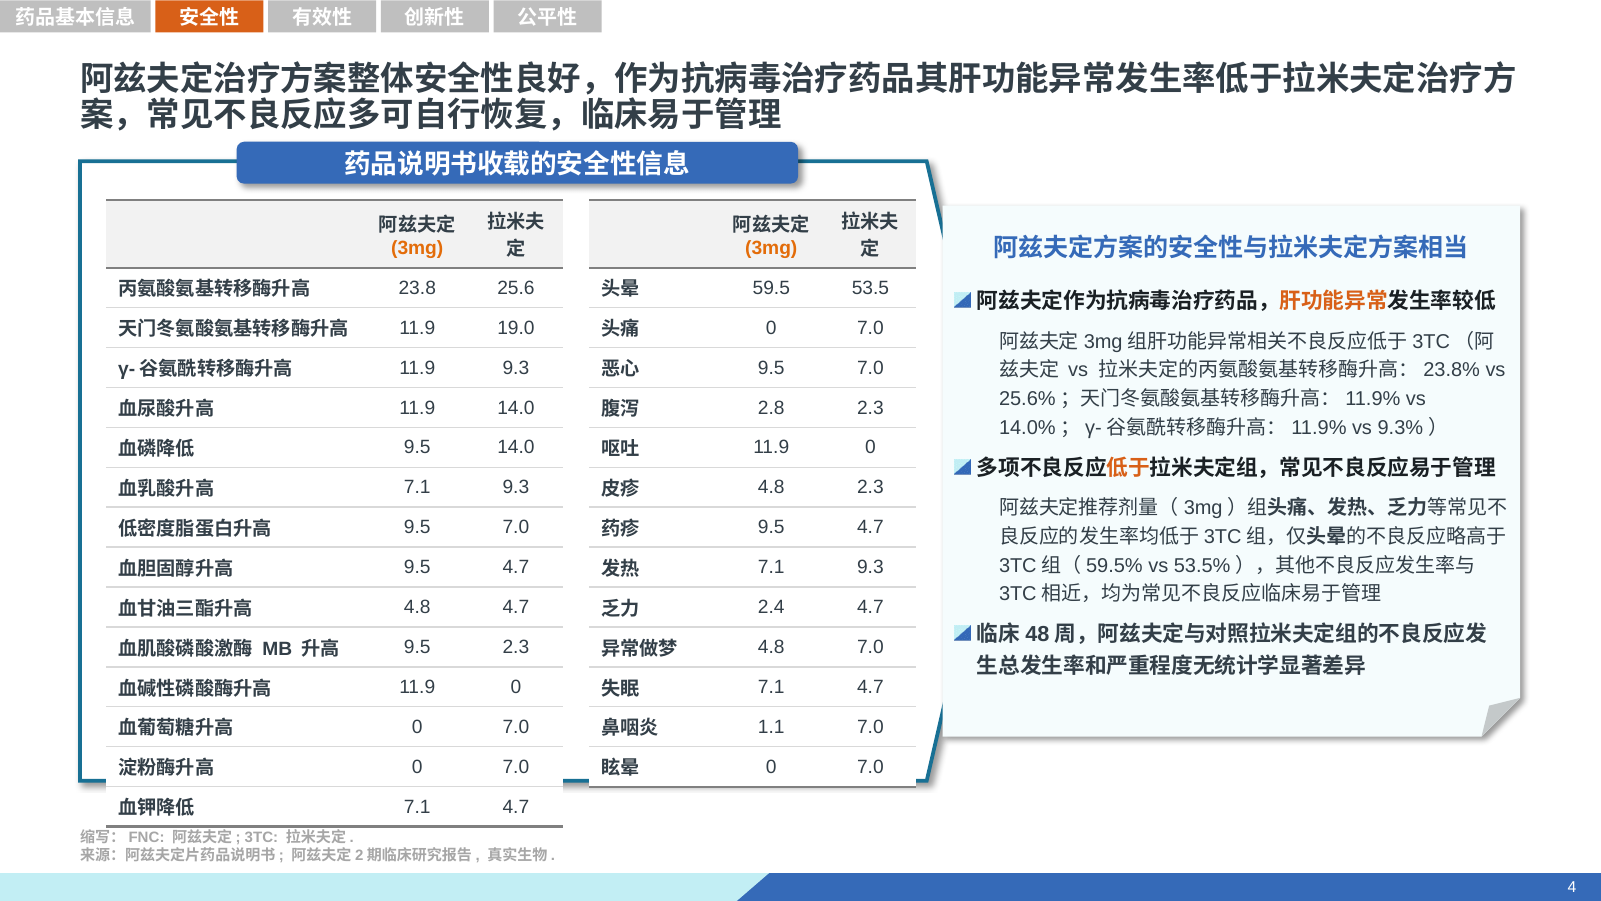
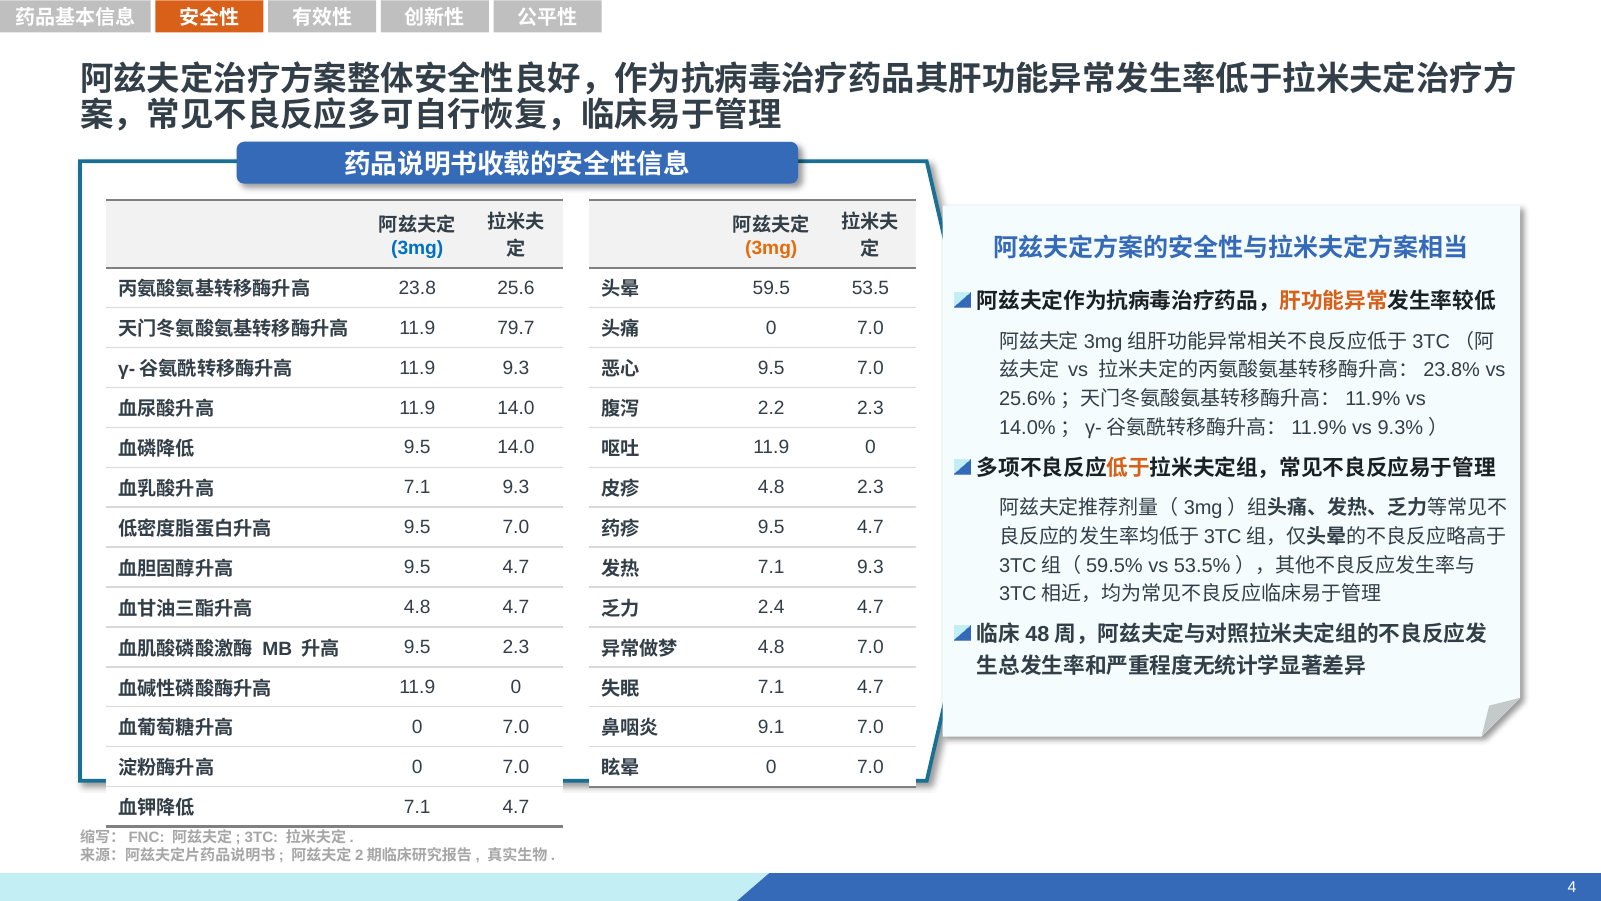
3mg colour: orange -> blue (417, 248)
19.0: 19.0 -> 79.7 (516, 328)
2.8: 2.8 -> 2.2 (771, 407)
1.1: 1.1 -> 9.1 (771, 727)
